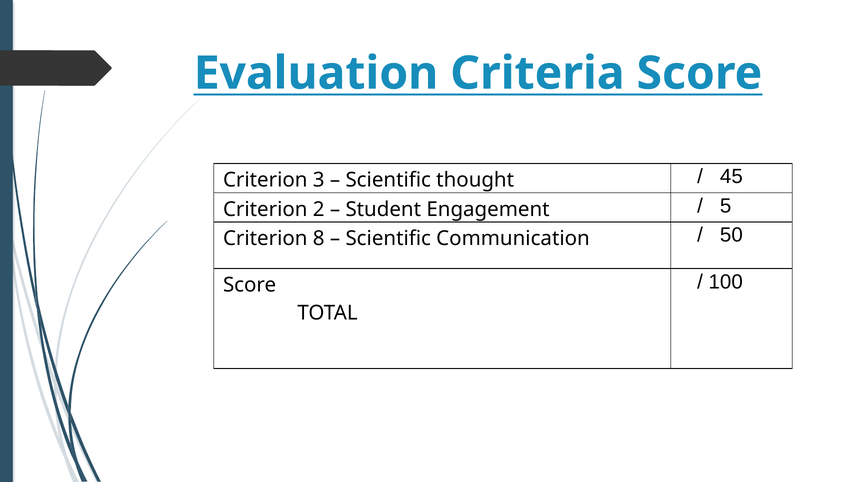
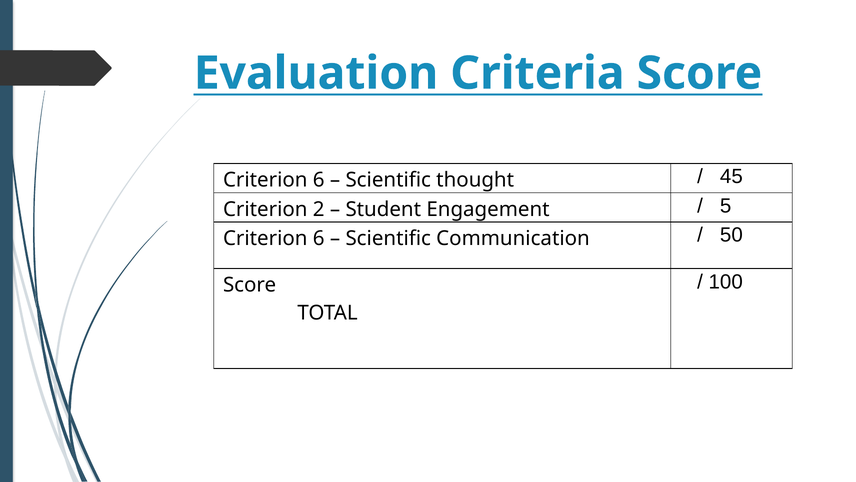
3: 3 -> 6 (319, 180)
8: 8 -> 6 (319, 238)
